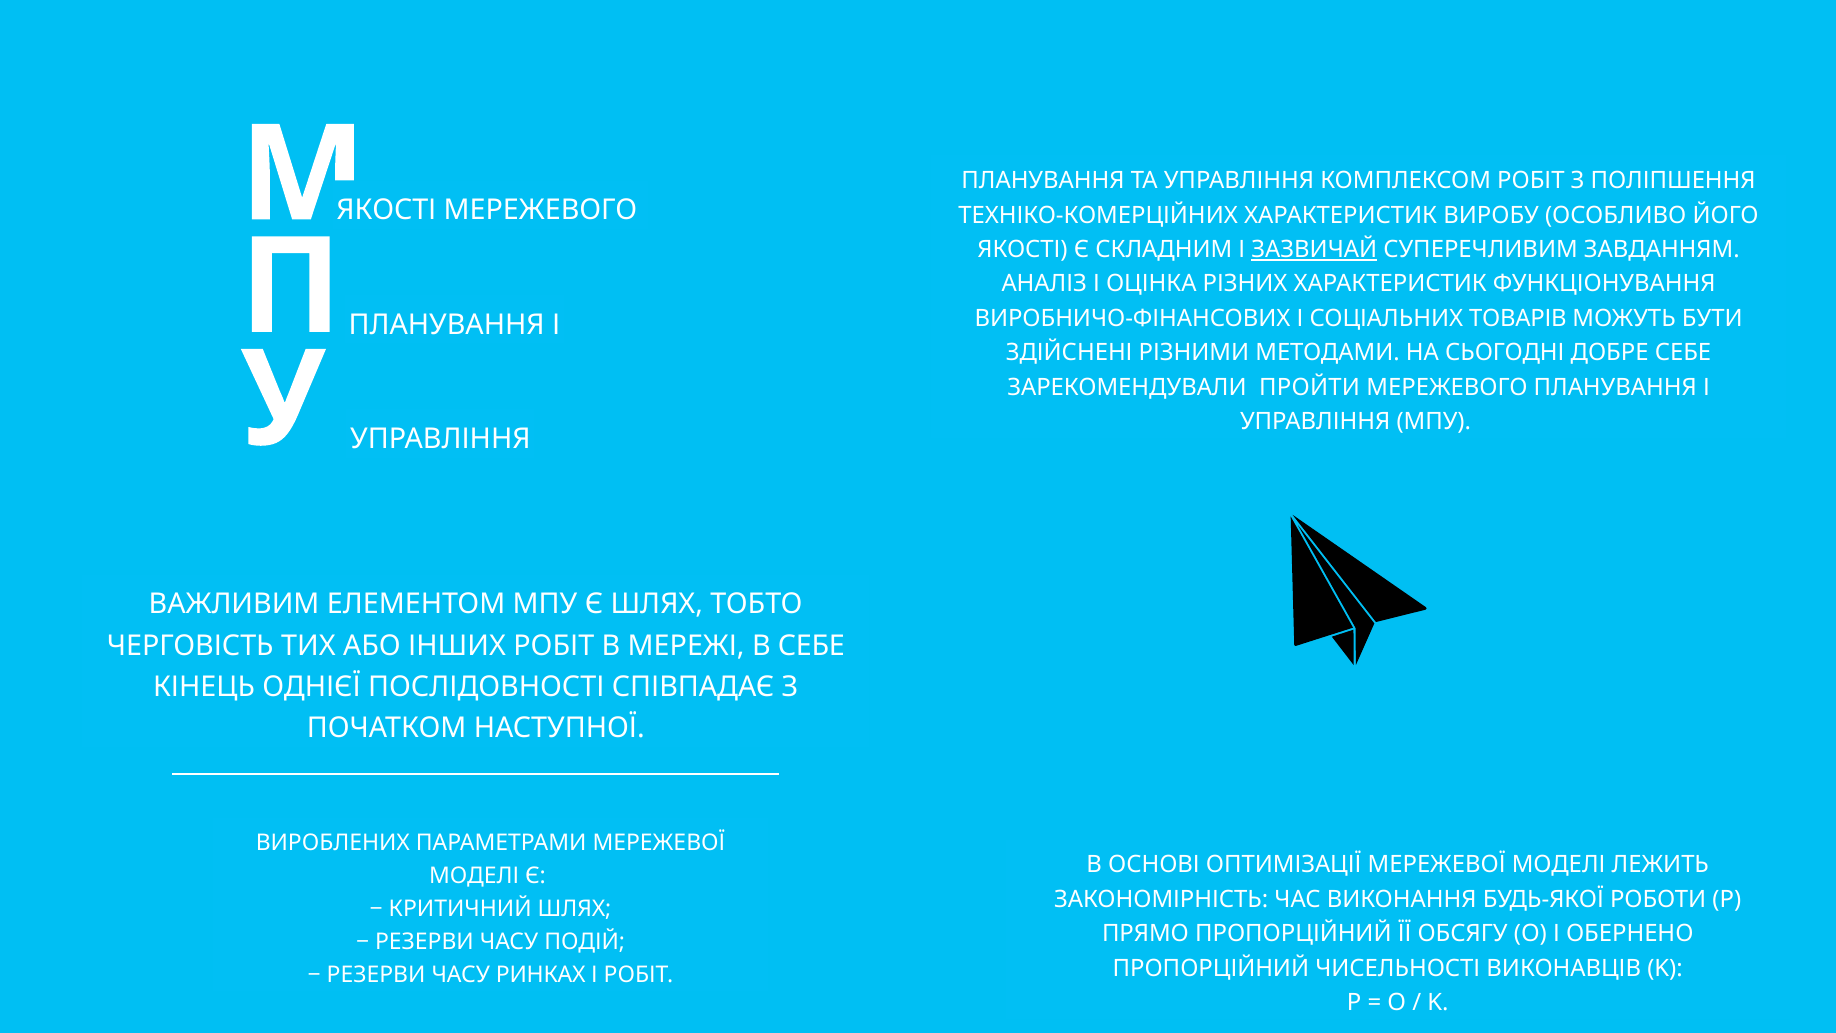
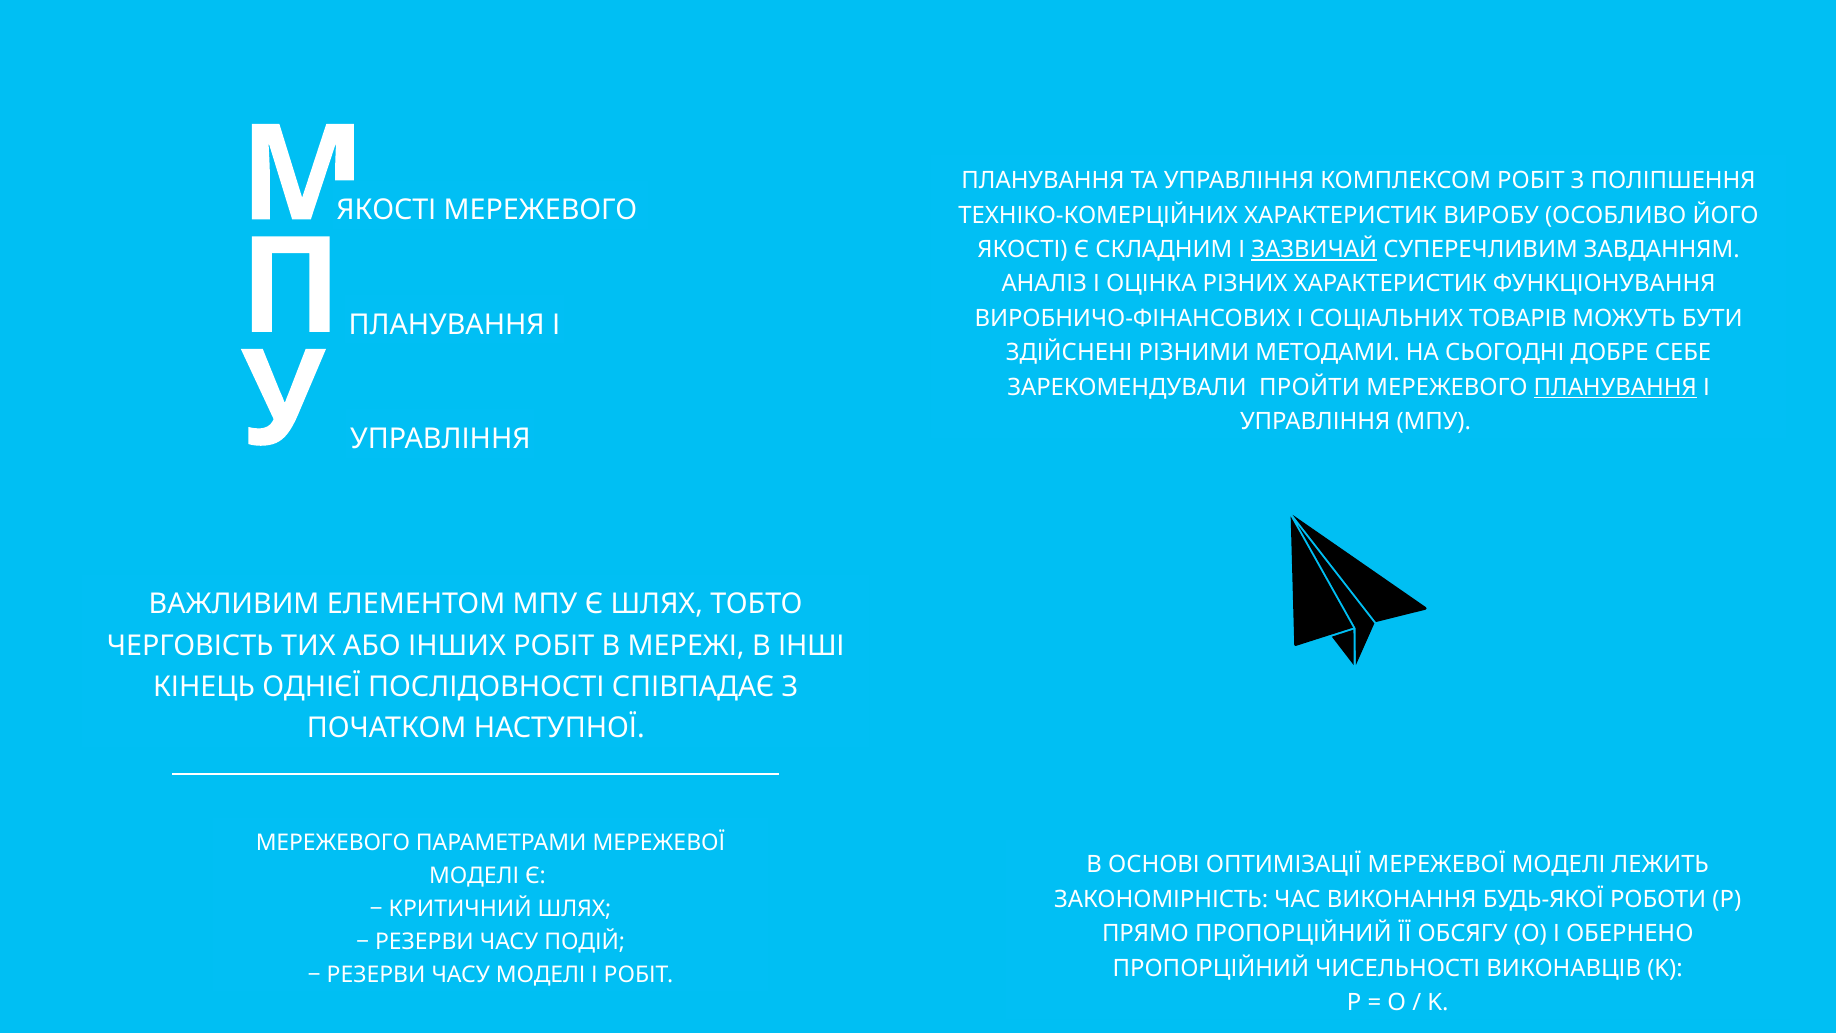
ПЛАНУВАННЯ underline: none -> present (1615, 387)
В СЕБЕ: СЕБЕ -> ІНШІ (811, 645)
ВИРОБЛЕНИХ: ВИРОБЛЕНИХ -> МЕРЕЖЕВОГО (333, 843)
ЧАСУ РИНКАХ: РИНКАХ -> МОДЕЛІ (541, 975)
